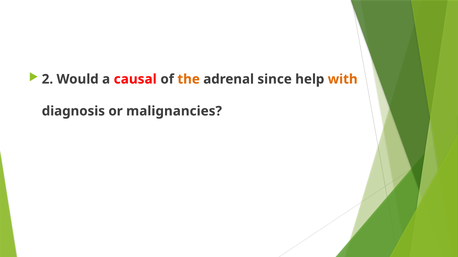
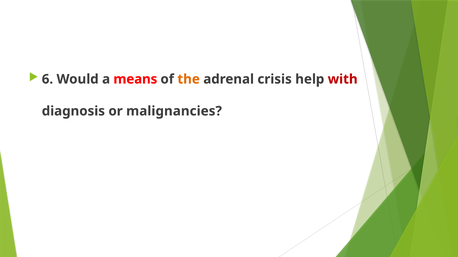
2: 2 -> 6 (47, 79)
causal: causal -> means (135, 79)
since: since -> crisis (275, 79)
with colour: orange -> red (343, 79)
